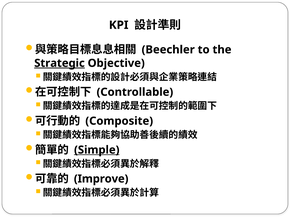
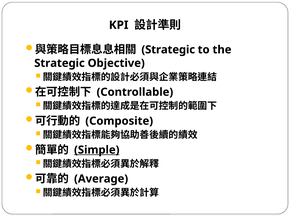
Beechler: Beechler -> Strategic (168, 50)
Strategic underline: present -> none (59, 63)
Improve: Improve -> Average (101, 179)
